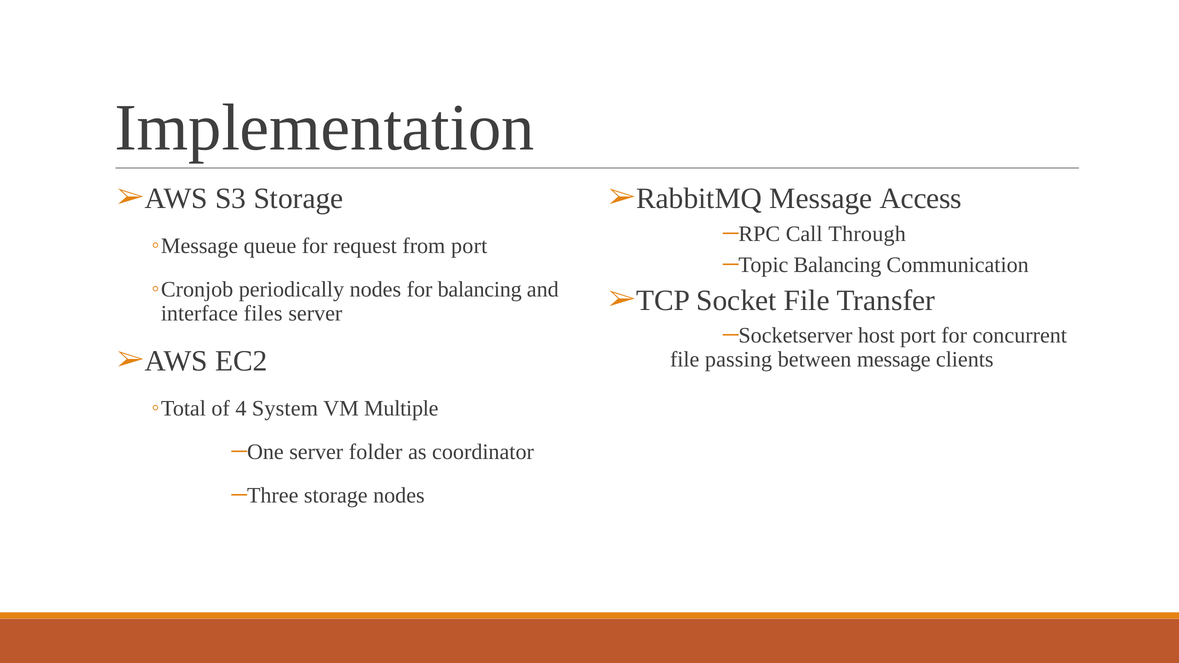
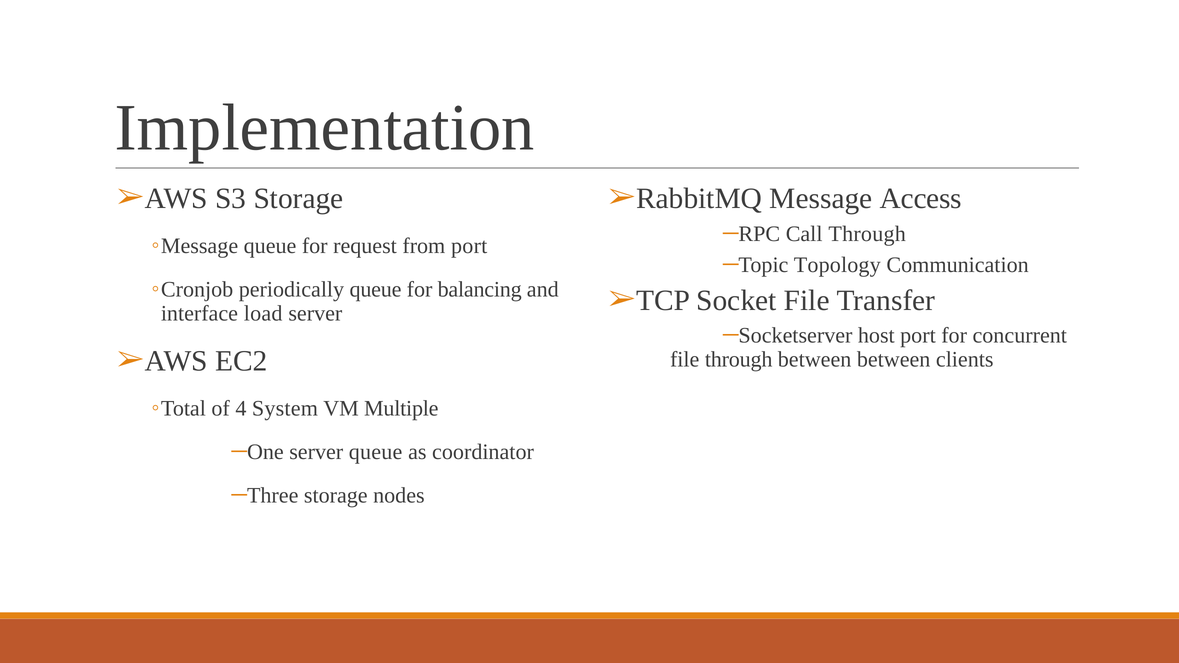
Balancing: Balancing -> Topology (837, 265)
periodically nodes: nodes -> queue (375, 290)
files: files -> load (263, 314)
file passing: passing -> through (739, 360)
between message: message -> between (894, 360)
server folder: folder -> queue (376, 452)
